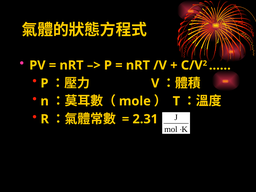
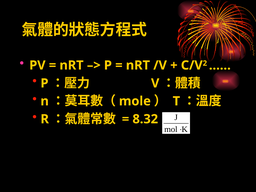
2.31: 2.31 -> 8.32 (145, 119)
